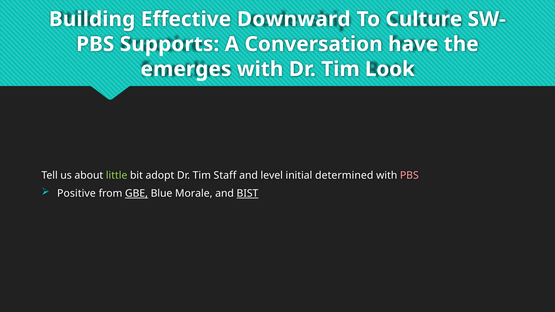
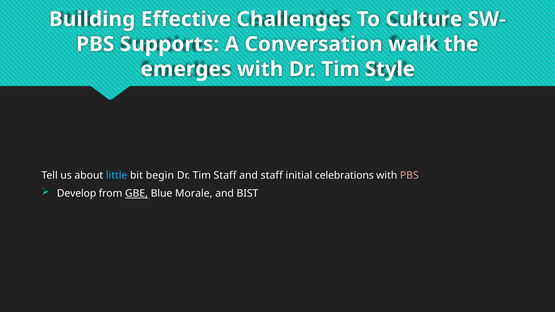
Downward: Downward -> Challenges (294, 19)
have: have -> walk (413, 44)
Look: Look -> Style (390, 69)
little colour: light green -> light blue (117, 176)
adopt: adopt -> begin (160, 176)
and level: level -> staff (272, 176)
determined: determined -> celebrations (344, 176)
Positive: Positive -> Develop (77, 194)
BIST underline: present -> none (247, 194)
